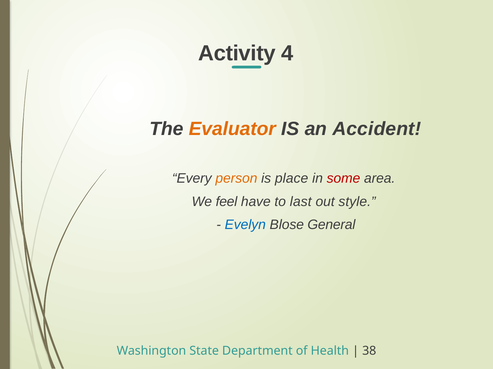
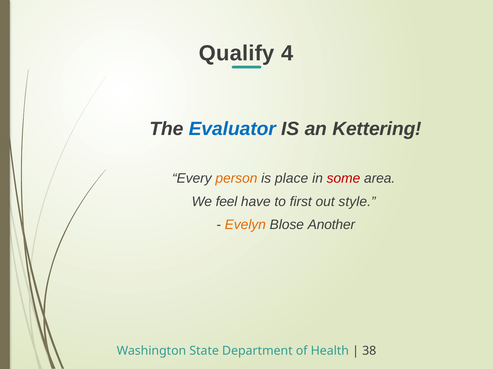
Activity: Activity -> Qualify (237, 53)
Evaluator colour: orange -> blue (232, 129)
Accident: Accident -> Kettering (377, 129)
last: last -> first (301, 202)
Evelyn colour: blue -> orange (245, 225)
General: General -> Another (331, 225)
